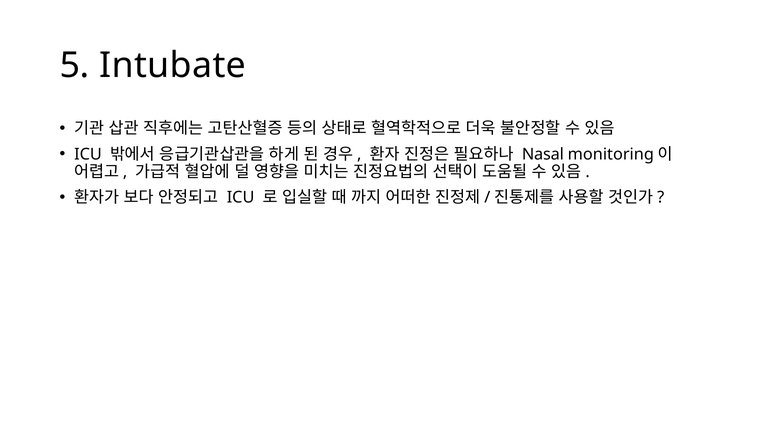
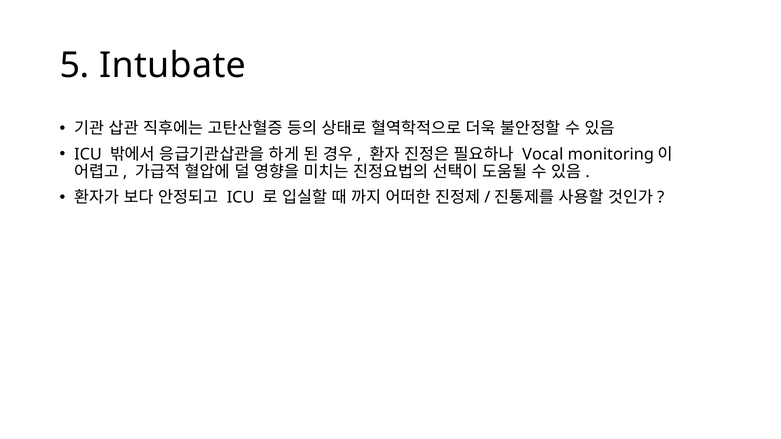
Nasal: Nasal -> Vocal (543, 154)
